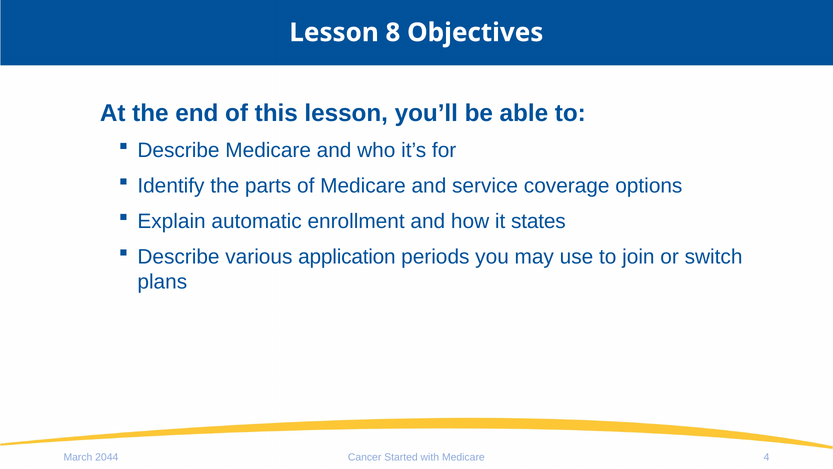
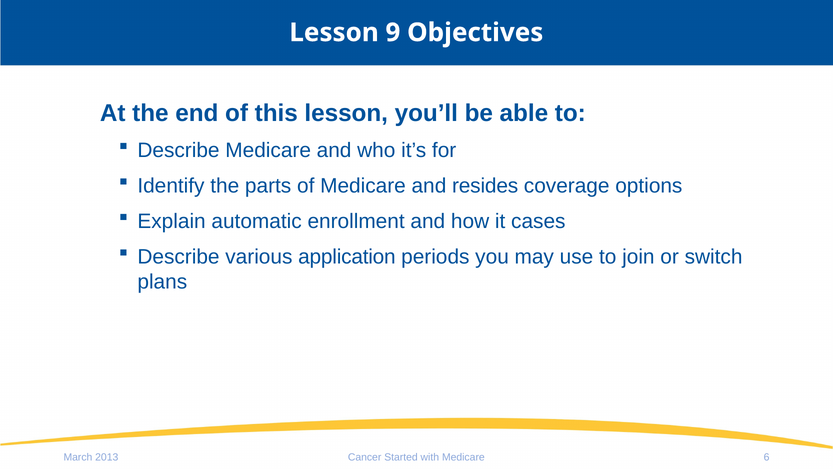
8: 8 -> 9 (393, 33)
service: service -> resides (485, 186)
states: states -> cases (538, 221)
2044: 2044 -> 2013 (107, 457)
4: 4 -> 6 (767, 457)
